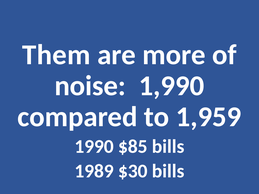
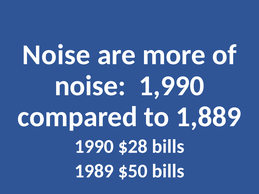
Them: Them -> Noise (56, 55)
1,959: 1,959 -> 1,889 (208, 117)
$85: $85 -> $28 (133, 147)
$30: $30 -> $50 (133, 171)
